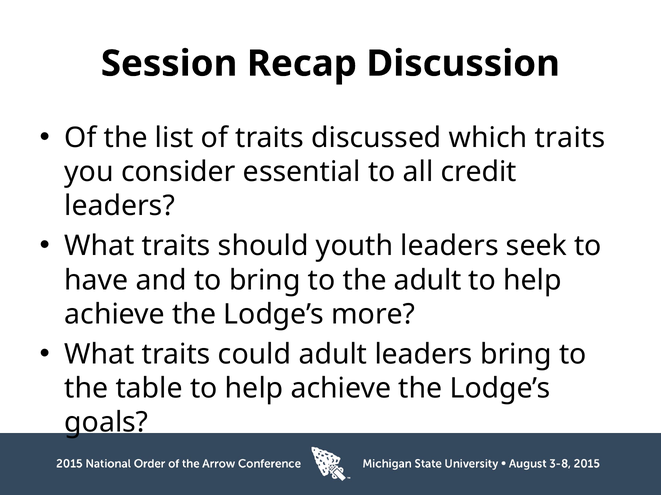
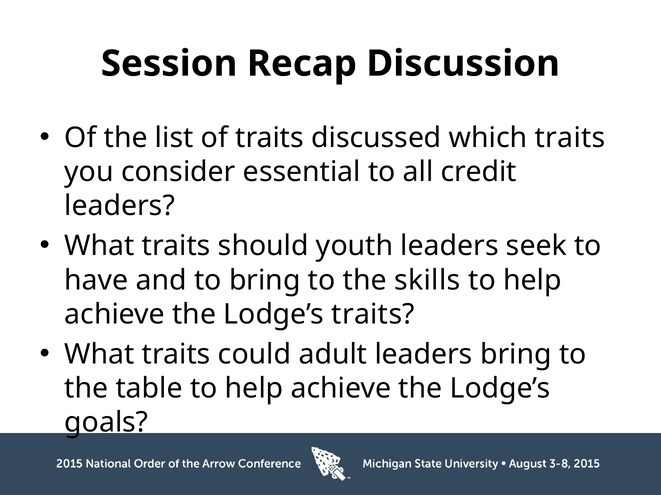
the adult: adult -> skills (427, 281)
Lodge’s more: more -> traits (373, 315)
